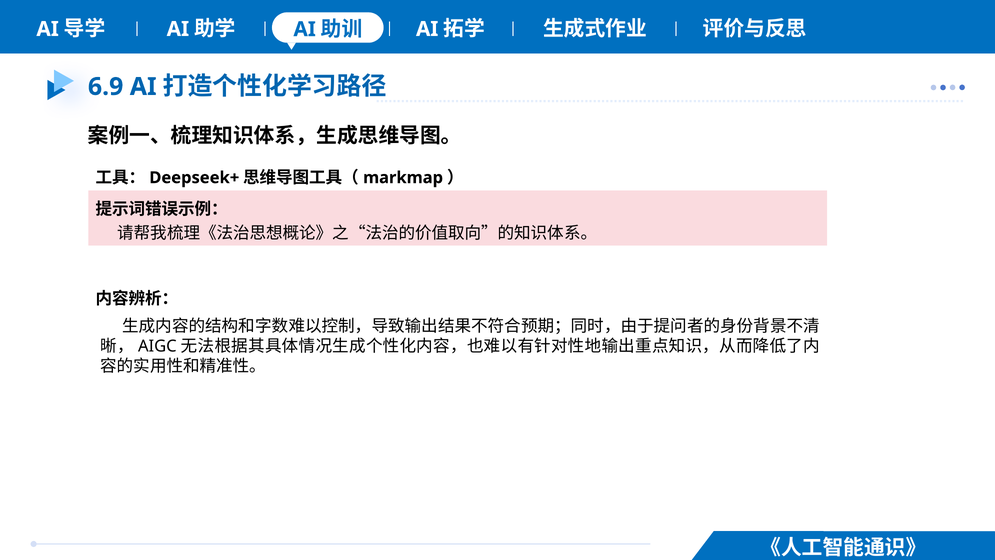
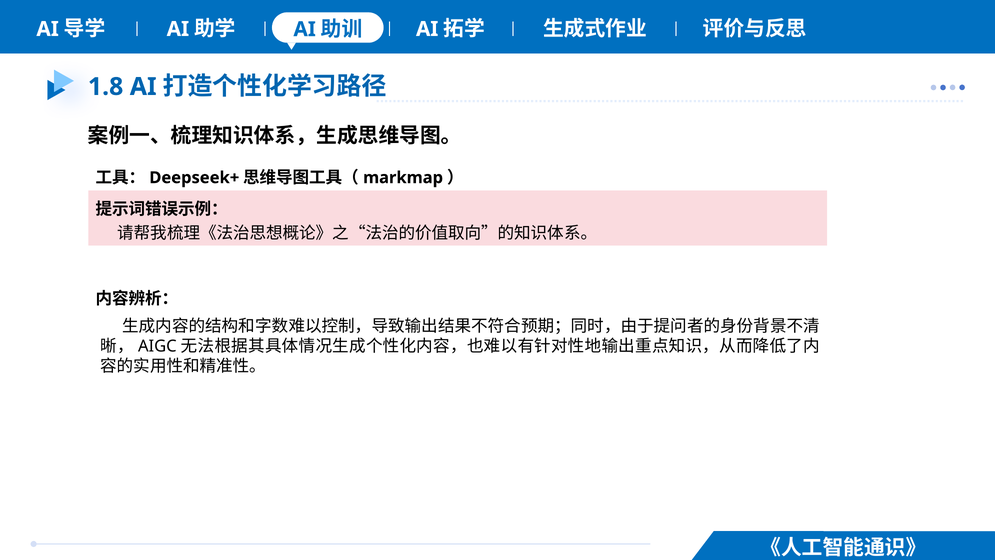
6.9: 6.9 -> 1.8 (106, 87)
